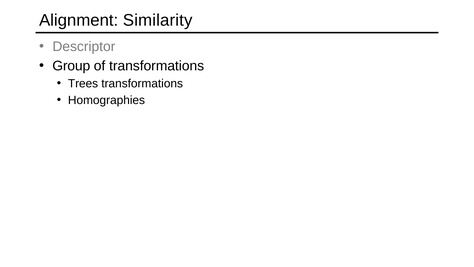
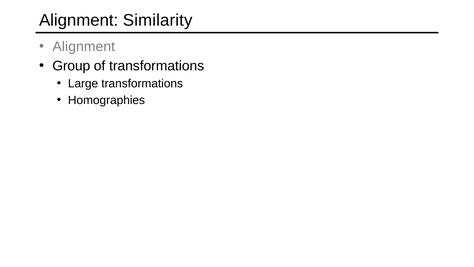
Descriptor: Descriptor -> Alignment (84, 47)
Trees: Trees -> Large (83, 84)
